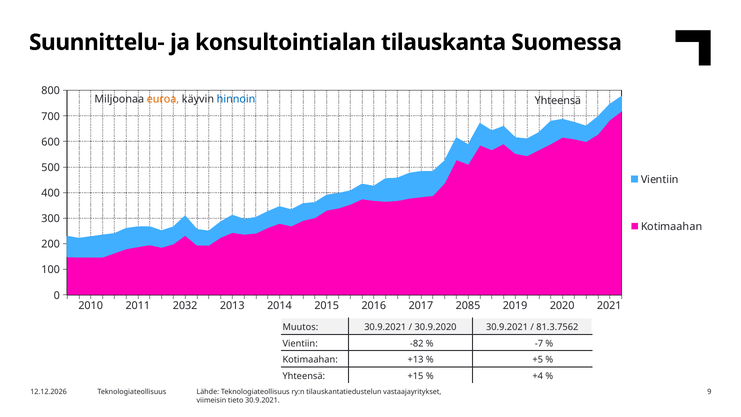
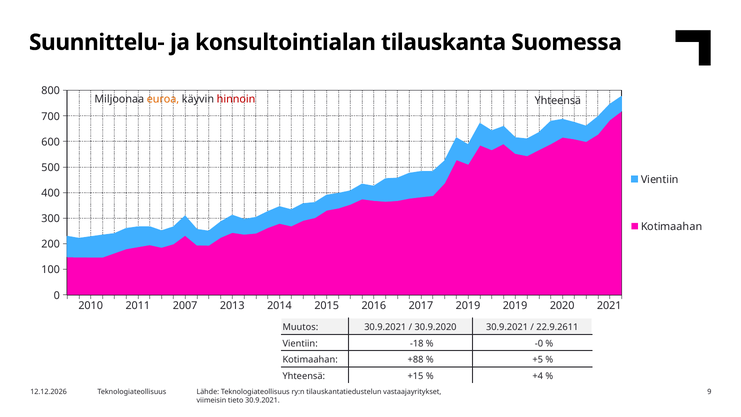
hinnoin colour: blue -> red (236, 99)
2032: 2032 -> 2007 (185, 305)
2017 2085: 2085 -> 2019 (468, 305)
81.3.7562: 81.3.7562 -> 22.9.2611 (557, 327)
-82: -82 -> -18 (417, 343)
-7: -7 -> -0 (539, 343)
+13: +13 -> +88 (416, 360)
